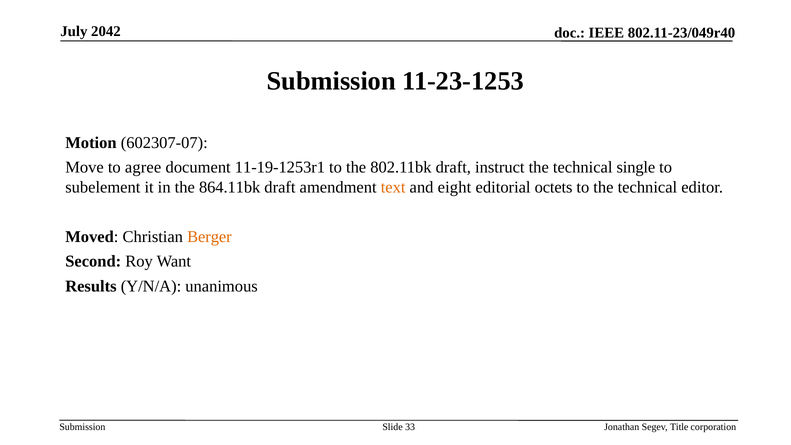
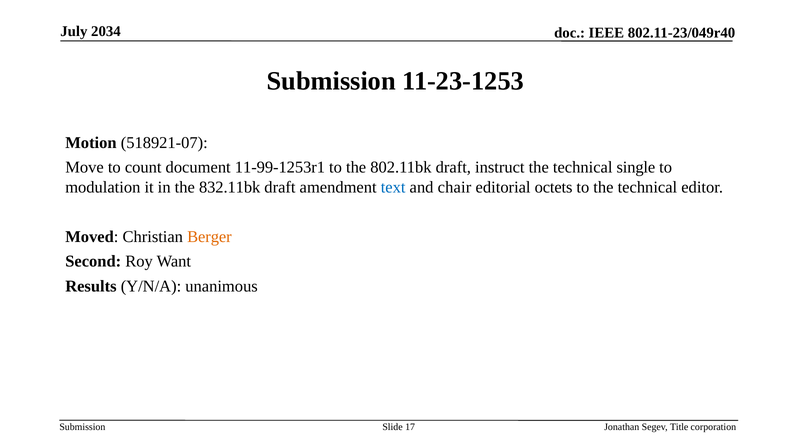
2042: 2042 -> 2034 (106, 31)
602307-07: 602307-07 -> 518921-07 (164, 143)
agree: agree -> count (143, 167)
11-19-1253r1: 11-19-1253r1 -> 11-99-1253r1 (280, 167)
subelement: subelement -> modulation (103, 187)
864.11bk: 864.11bk -> 832.11bk (230, 187)
text colour: orange -> blue (393, 187)
eight: eight -> chair (454, 187)
33: 33 -> 17 (410, 427)
